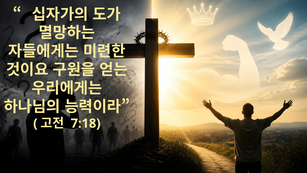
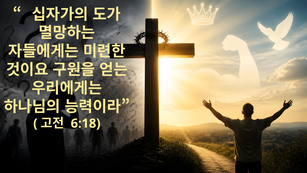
7:18: 7:18 -> 6:18 (86, 123)
